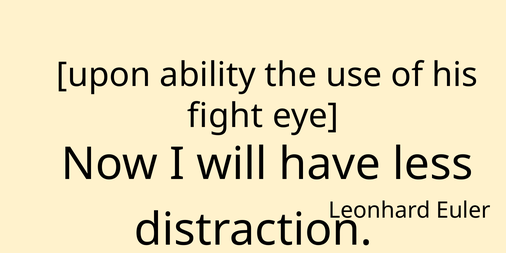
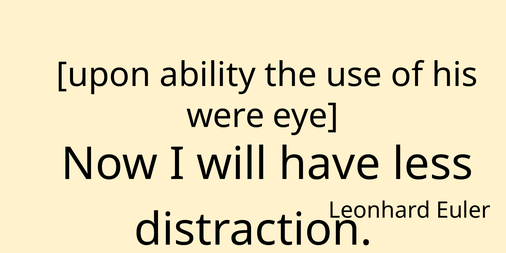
fight: fight -> were (226, 116)
